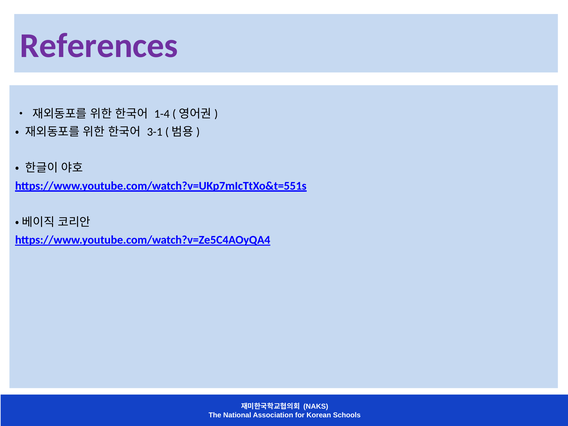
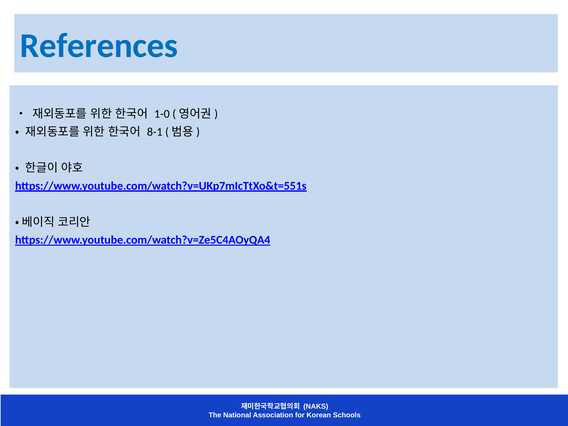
References colour: purple -> blue (99, 46)
1-4: 1-4 -> 1-0 (162, 114)
3-1: 3-1 -> 8-1 (155, 132)
